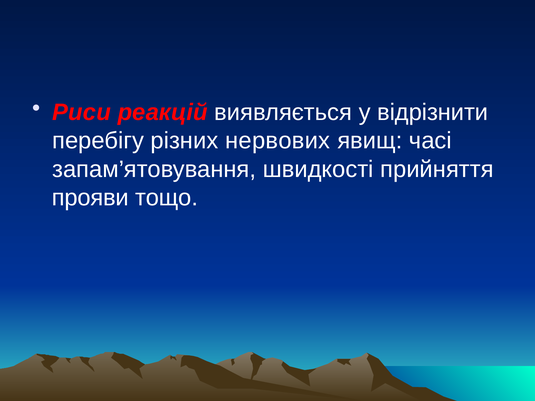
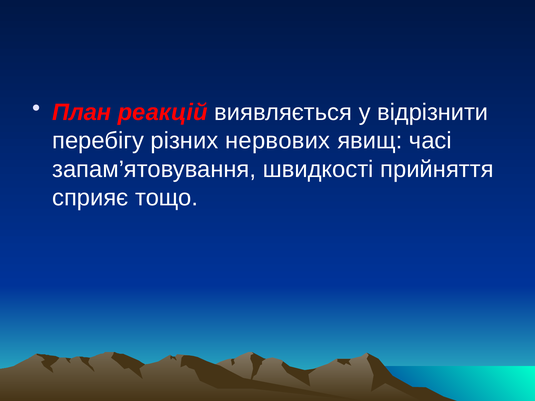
Риси: Риси -> План (82, 112)
прояви: прояви -> сприяє (90, 198)
